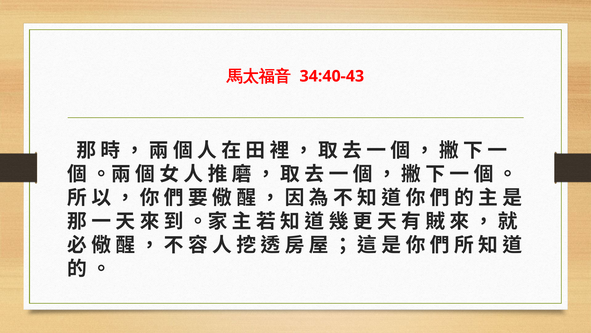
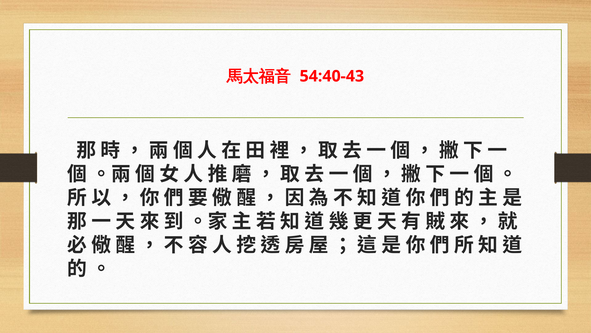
34:40-43: 34:40-43 -> 54:40-43 (332, 76)
